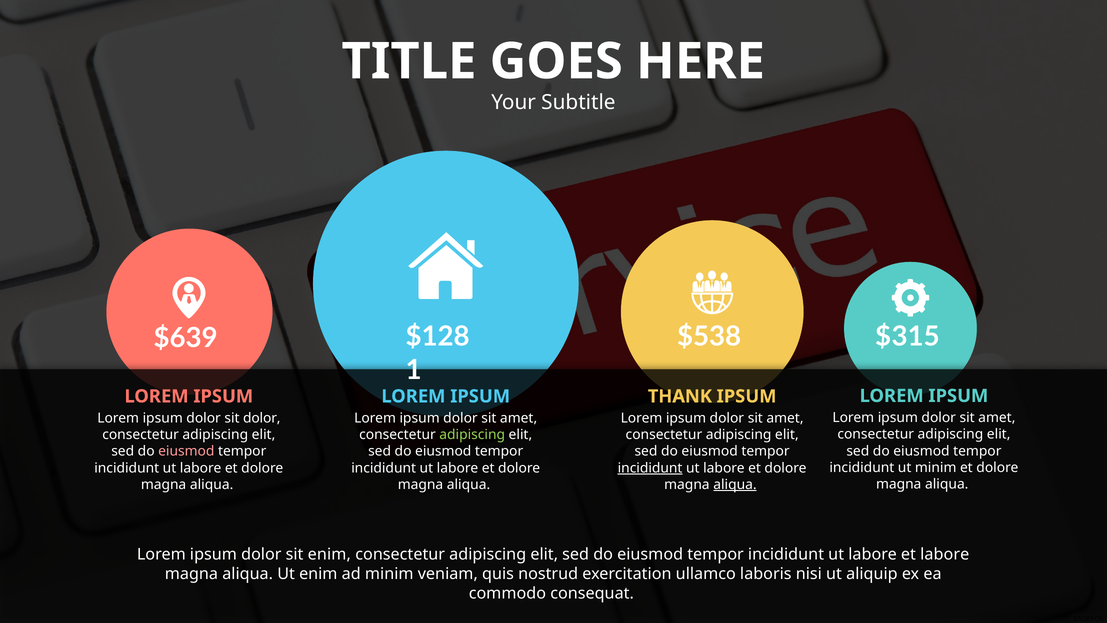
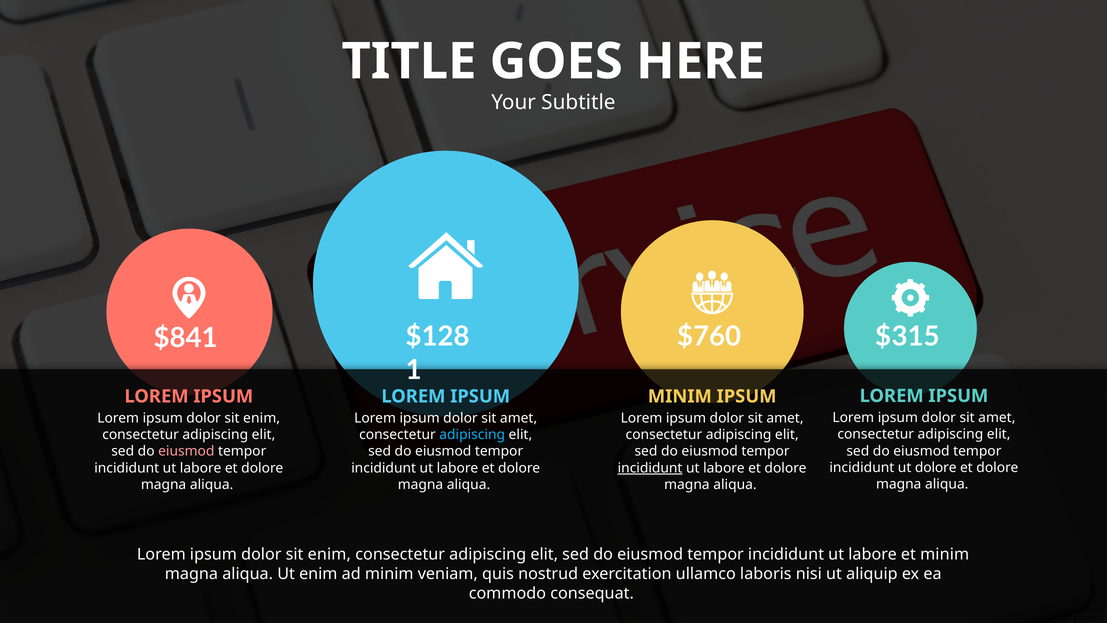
$538: $538 -> $760 (709, 337)
$639: $639 -> $841 (186, 338)
THANK: THANK -> MINIM (680, 396)
dolor: dolor -> enim (262, 418)
adipiscing colour: light green -> light blue (472, 435)
ut minim: minim -> dolore (936, 467)
aliqua underline: present -> none (735, 484)
et labore: labore -> minim (945, 554)
